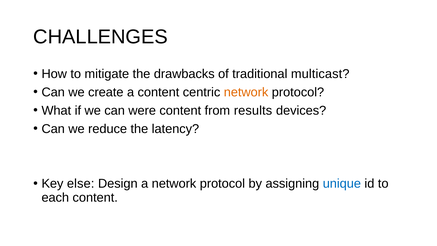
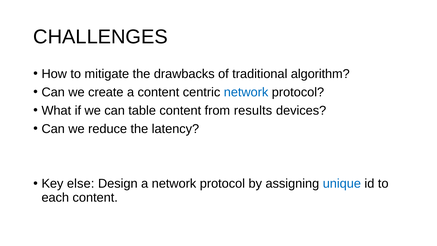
multicast: multicast -> algorithm (320, 74)
network colour: orange -> blue (246, 92)
were: were -> table (142, 110)
